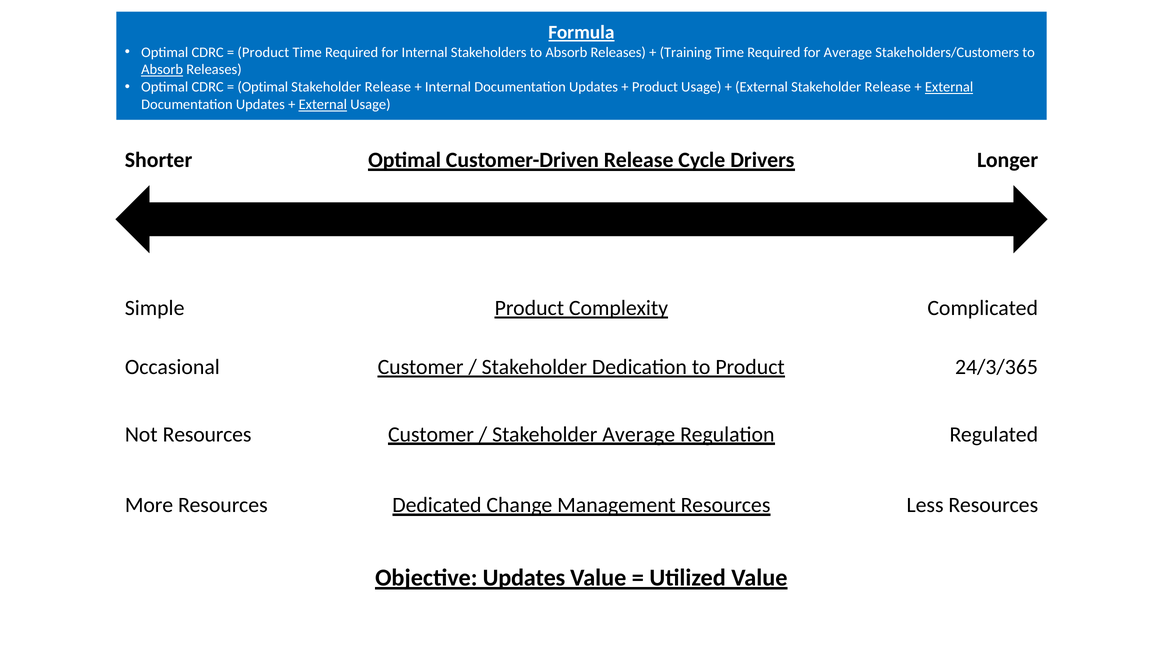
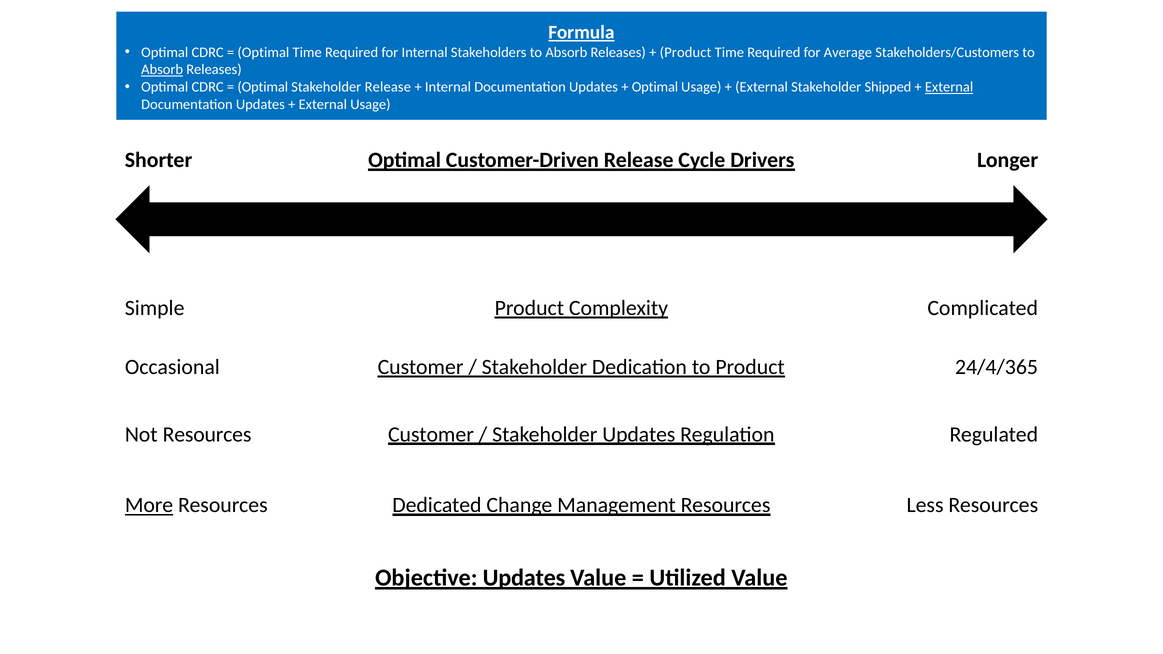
Product: Product -> Optimal (263, 52)
Training: Training -> Product (686, 52)
Product: Product -> Optimal (655, 87)
External Stakeholder Release: Release -> Shipped (888, 87)
External underline: present -> none (323, 105)
24/3/365: 24/3/365 -> 24/4/365 (996, 367)
Stakeholder Average: Average -> Updates (639, 434)
More underline: none -> present (149, 505)
